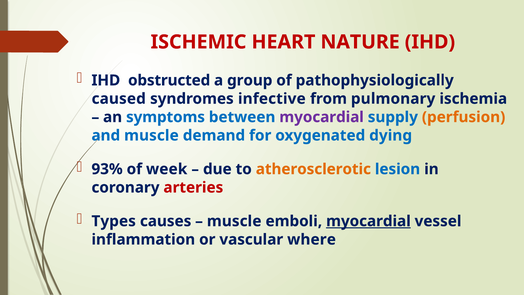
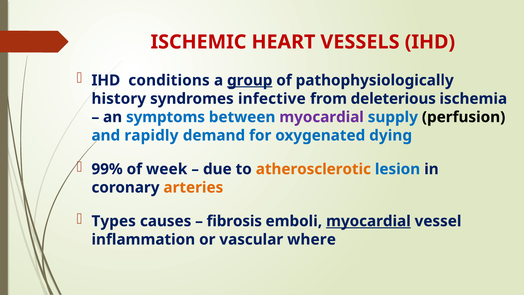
NATURE: NATURE -> VESSELS (360, 42)
obstructed: obstructed -> conditions (169, 80)
group underline: none -> present (250, 80)
caused: caused -> history (119, 99)
pulmonary: pulmonary -> deleterious (393, 99)
perfusion colour: orange -> black (464, 117)
and muscle: muscle -> rapidly (151, 135)
93%: 93% -> 99% (107, 169)
arteries colour: red -> orange (193, 187)
muscle: muscle -> fibrosis (234, 221)
